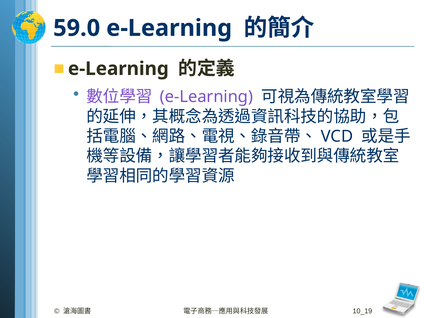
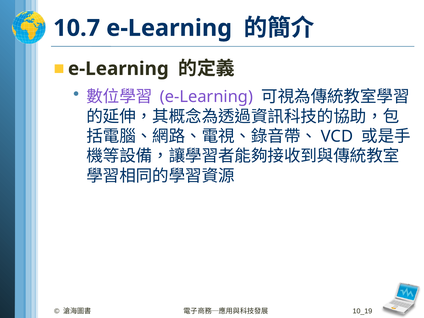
59.0: 59.0 -> 10.7 (77, 28)
